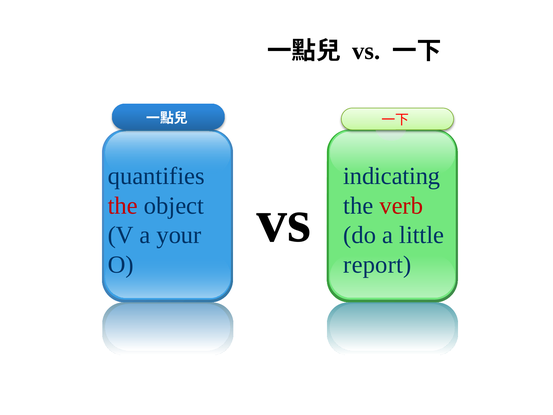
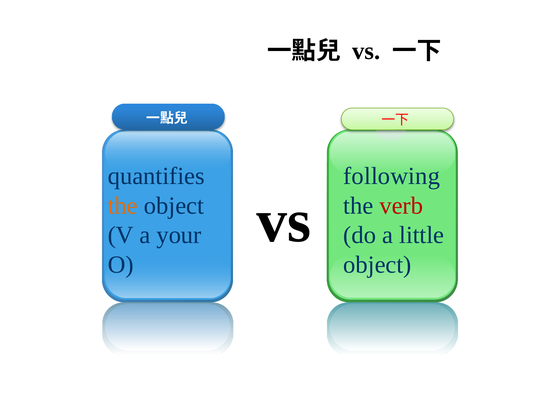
indicating: indicating -> following (392, 176)
the colour: red -> orange (123, 206)
report: report -> object (377, 265)
